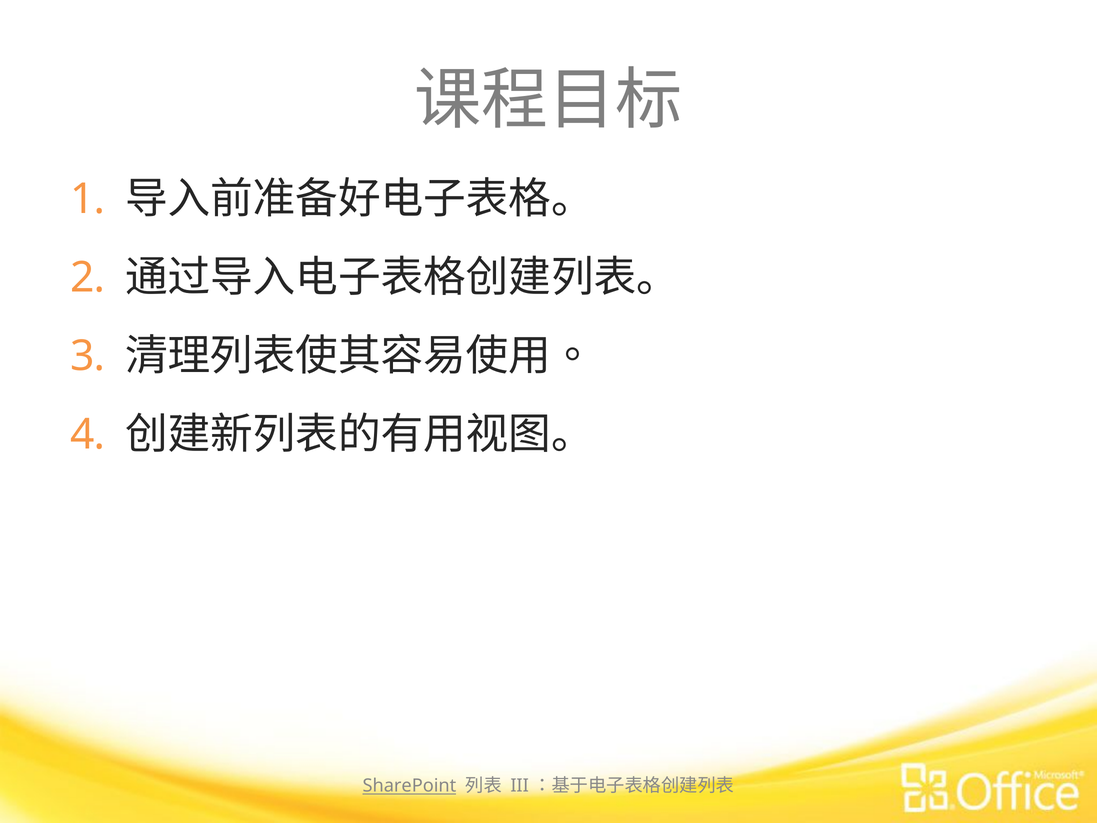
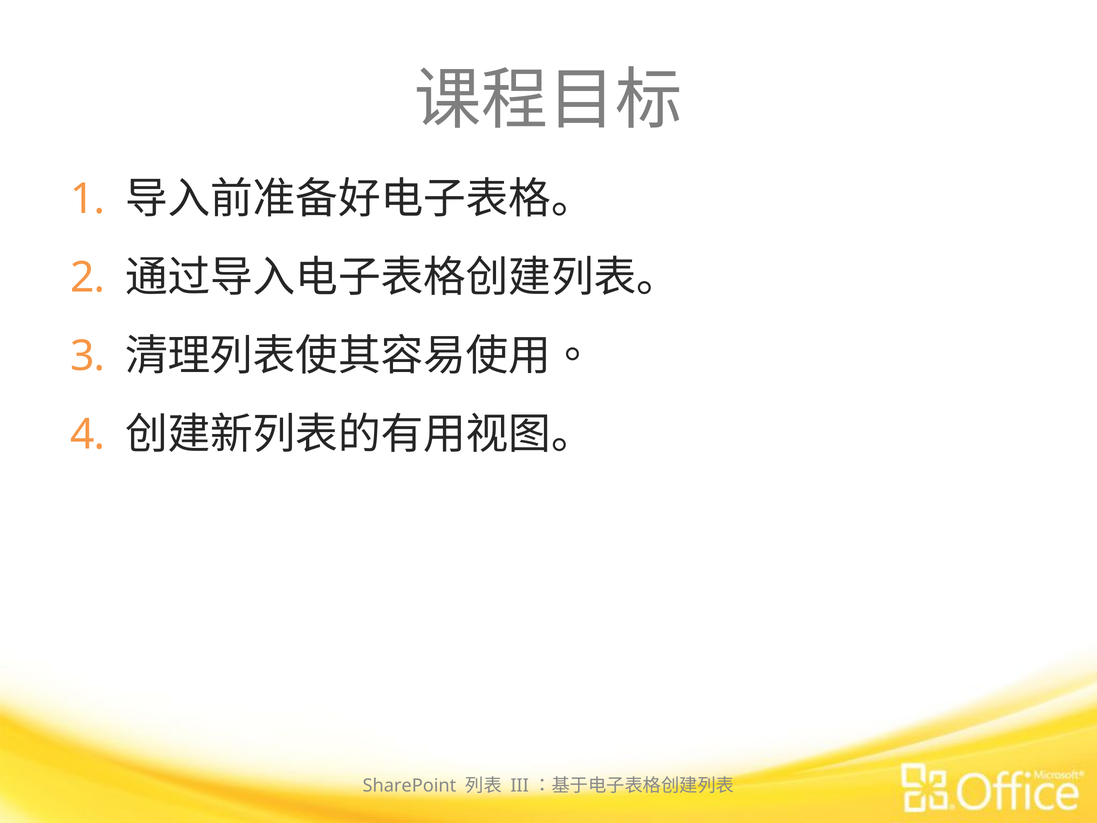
SharePoint underline: present -> none (409, 786)
